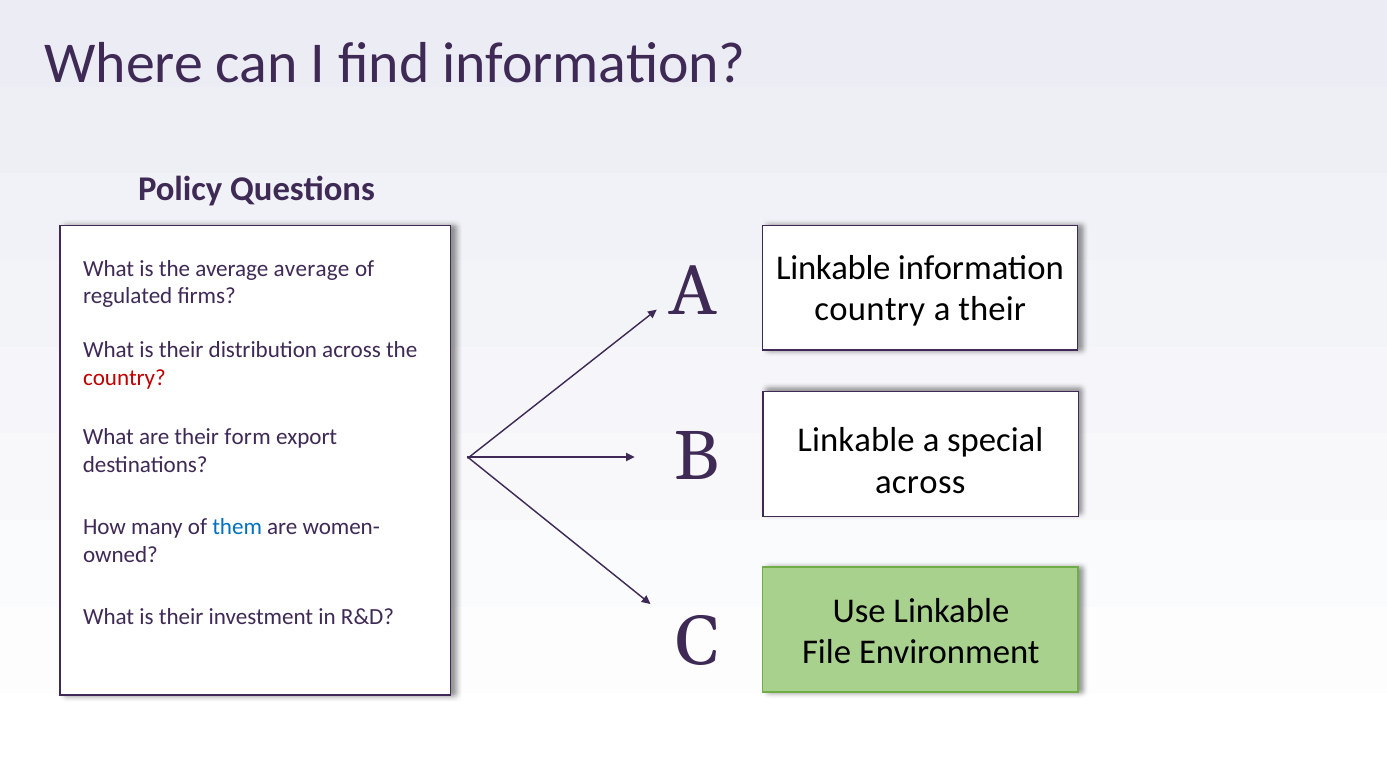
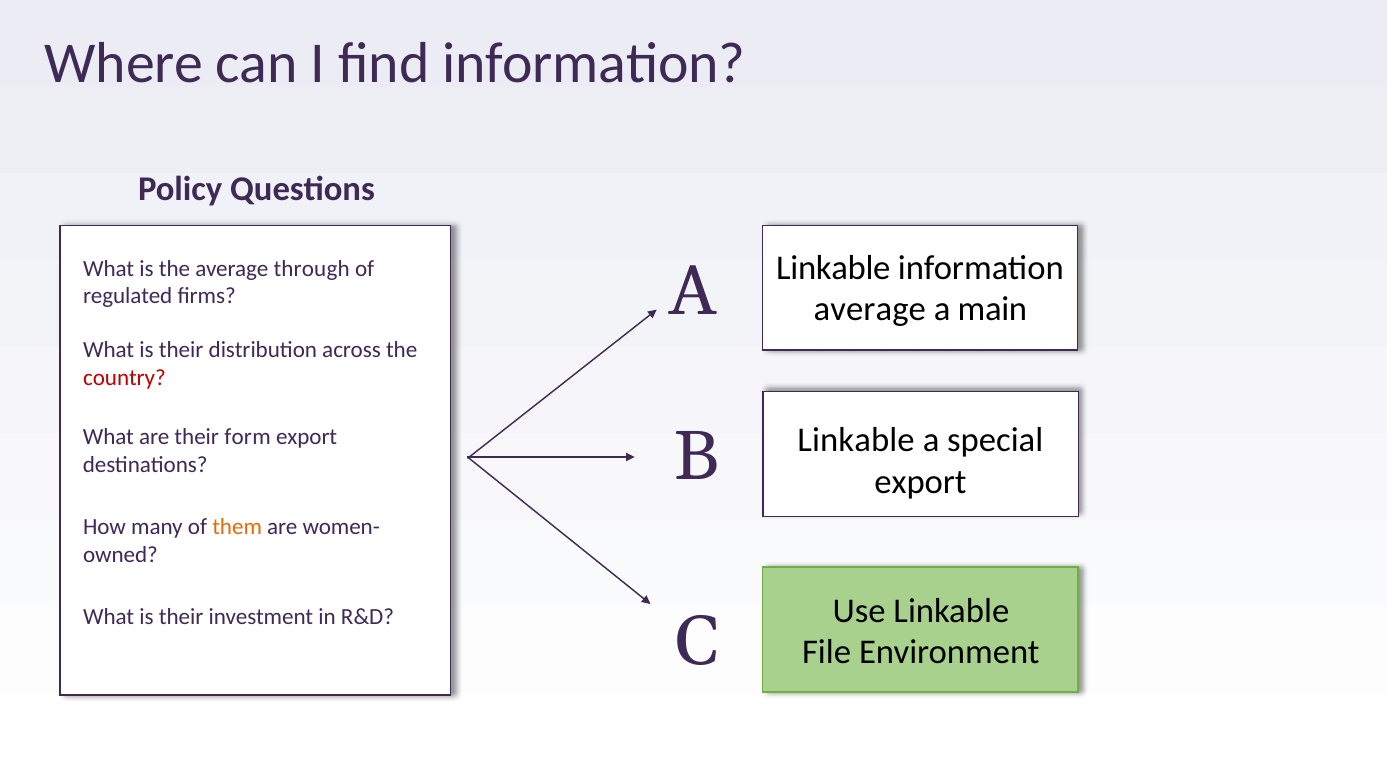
average average: average -> through (312, 269)
country: country -> average (870, 309)
a their: their -> main (992, 309)
across: across -> export (920, 482)
them colour: blue -> orange (237, 527)
